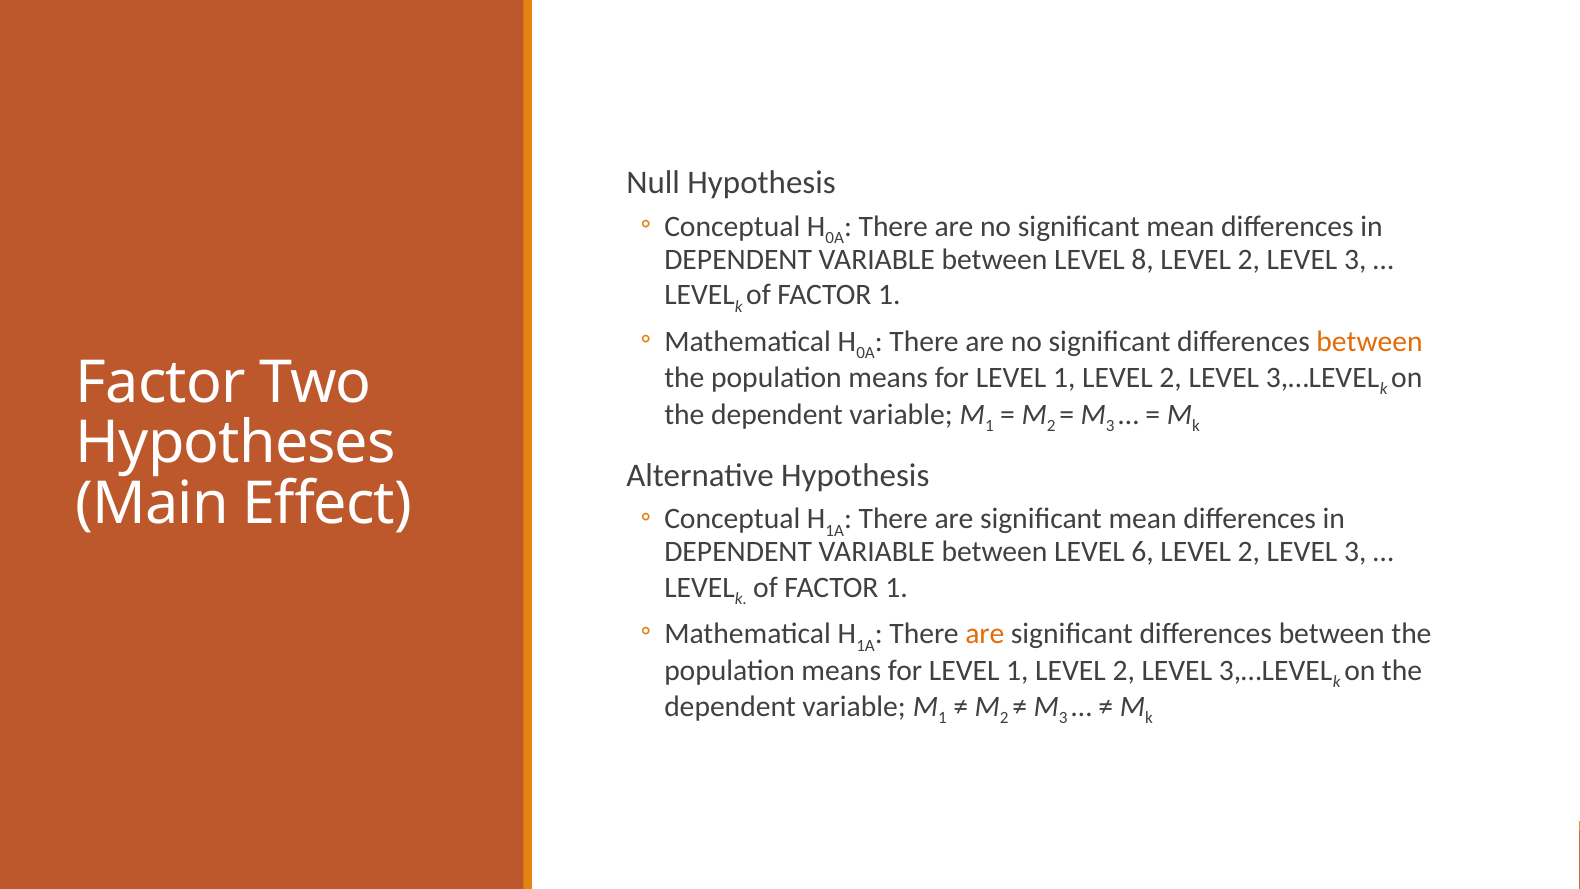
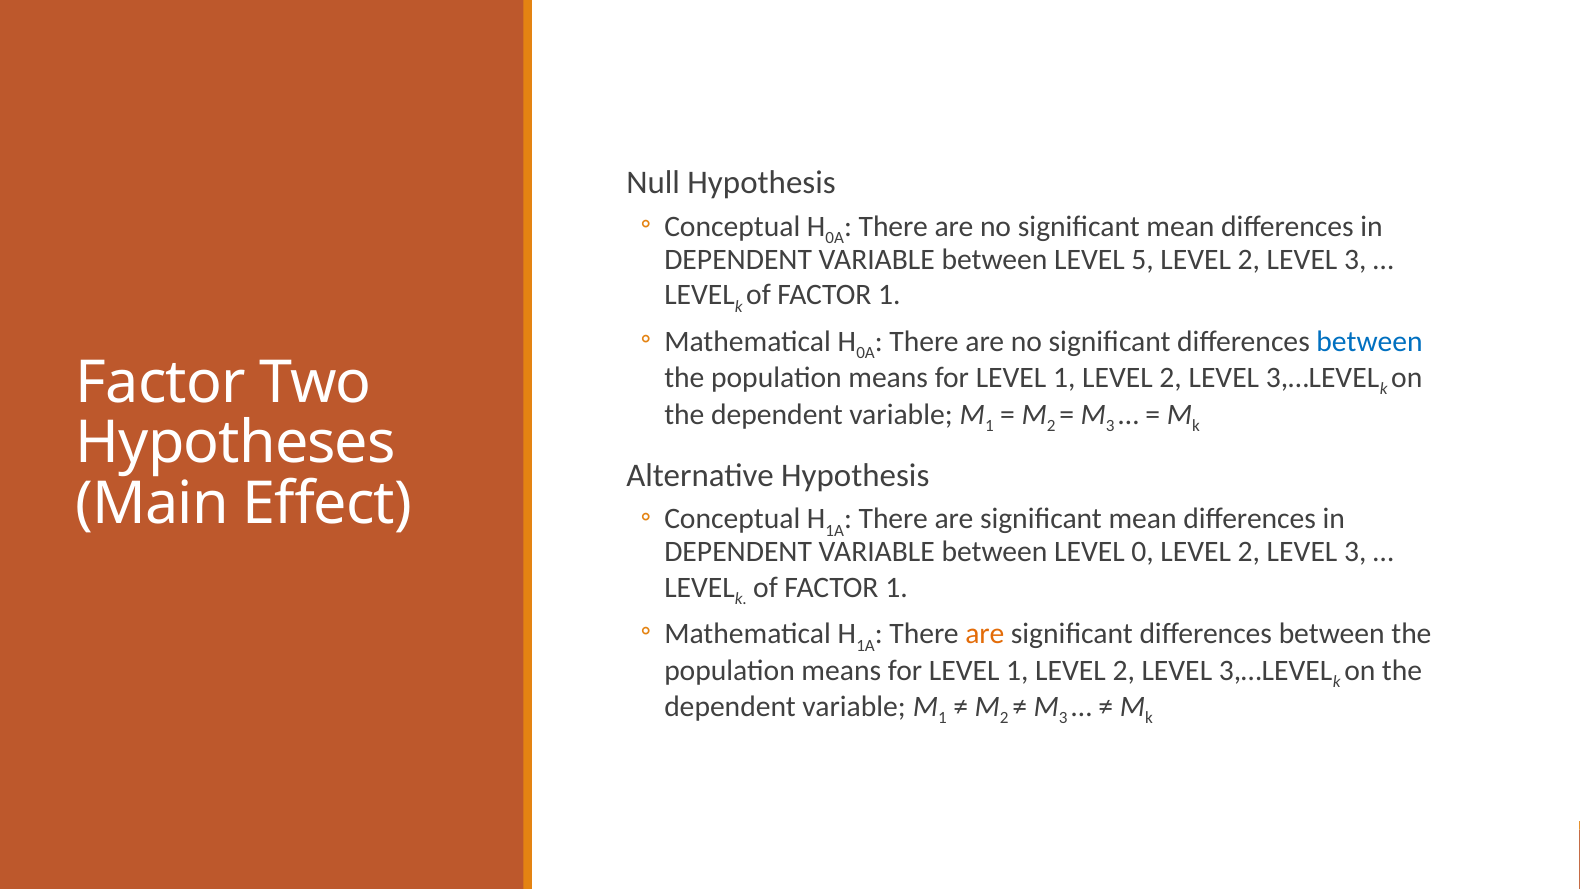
8: 8 -> 5 (1143, 260)
between colour: orange -> blue (1369, 341)
6: 6 -> 0 (1143, 552)
